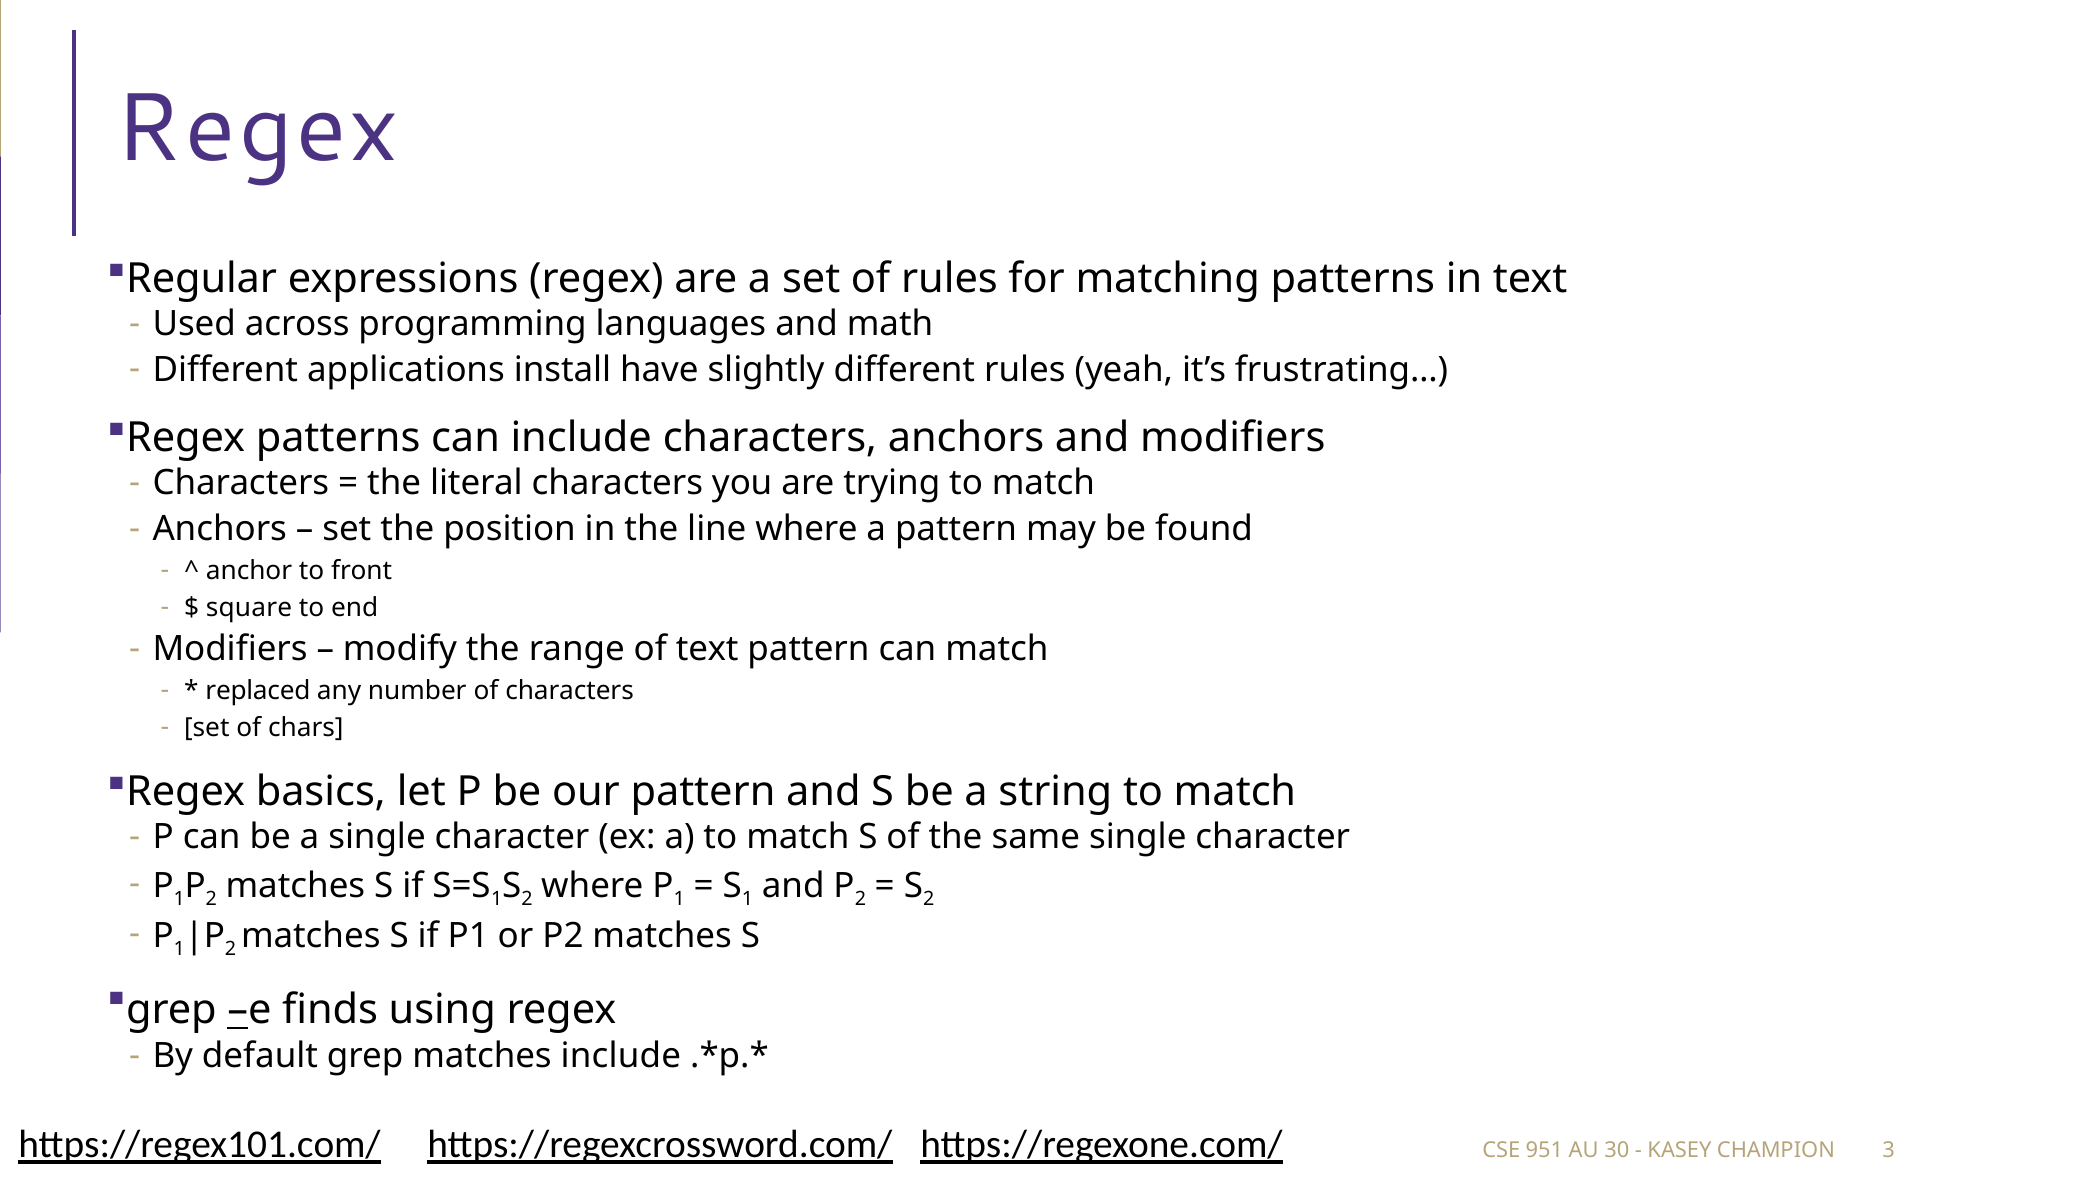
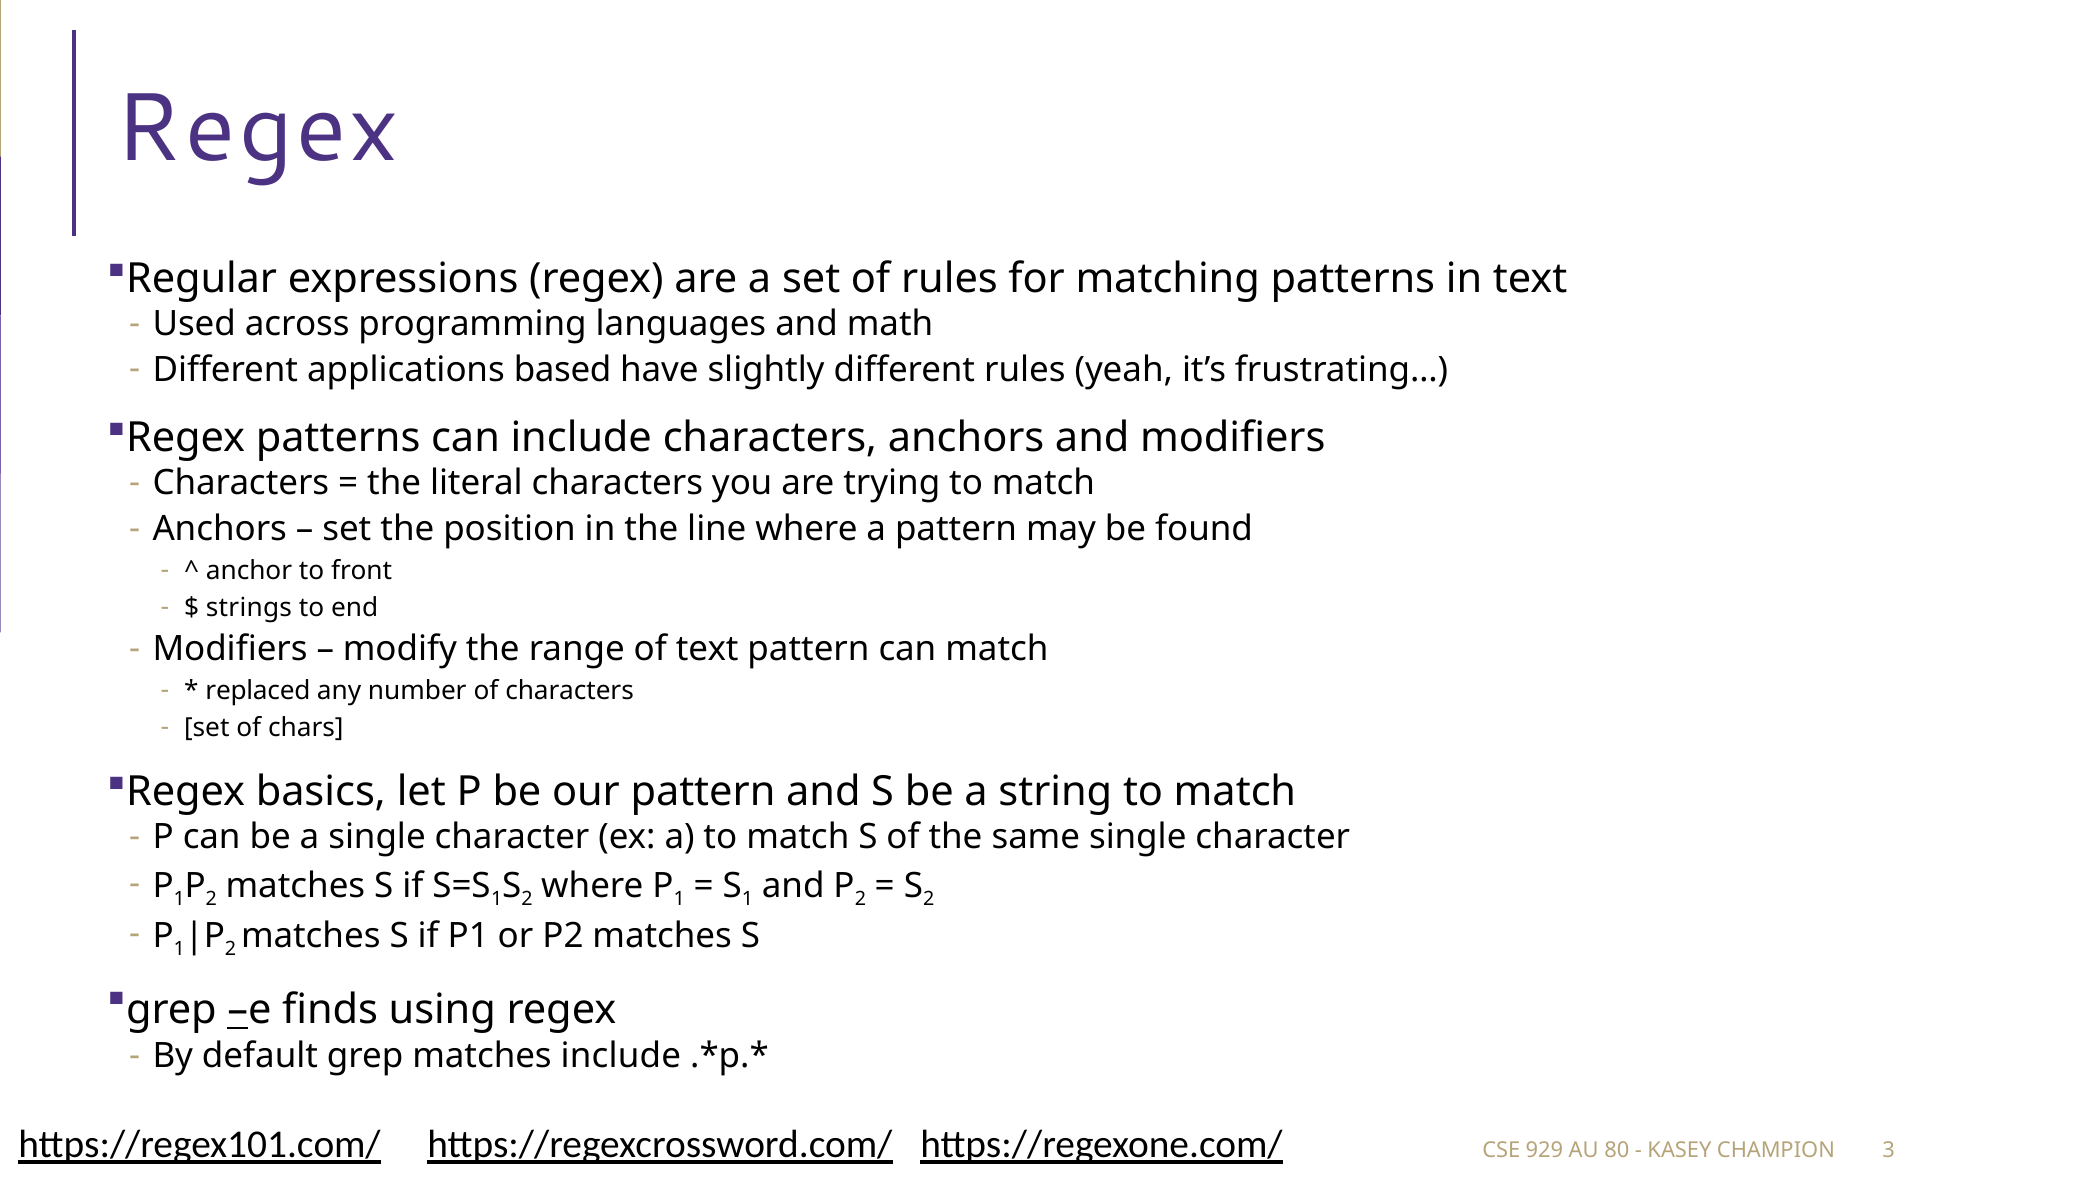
install: install -> based (563, 370)
square: square -> strings (249, 608)
951: 951 -> 929 (1544, 1151)
30: 30 -> 80 (1617, 1151)
